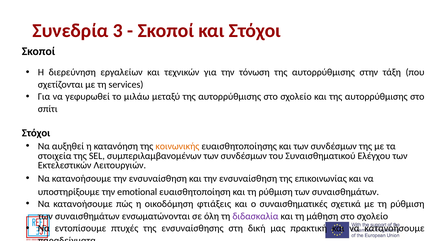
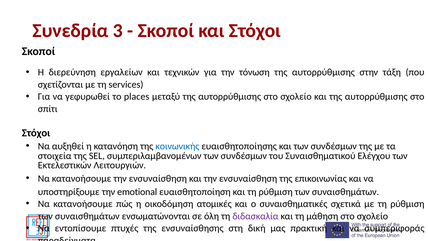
μιλάω: μιλάω -> places (137, 97)
κοινωνικής colour: orange -> blue (177, 146)
φτιάξεις: φτιάξεις -> ατομικές (214, 204)
και να κατανοήσουμε: κατανοήσουμε -> συμπεριφοράς (394, 228)
